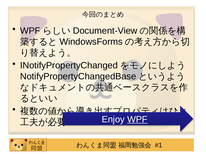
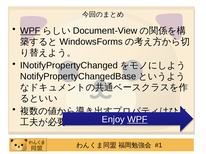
WPF underline: none -> present (30, 31)
